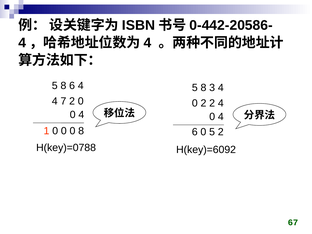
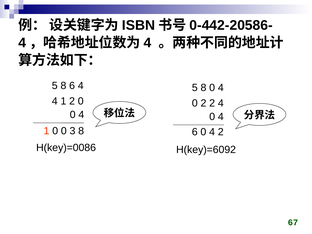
8 3: 3 -> 0 (212, 88)
7: 7 -> 1 (63, 101)
0 0 0: 0 -> 3 (72, 131)
6 0 5: 5 -> 4 (212, 132)
H(key)=0788: H(key)=0788 -> H(key)=0086 (66, 148)
